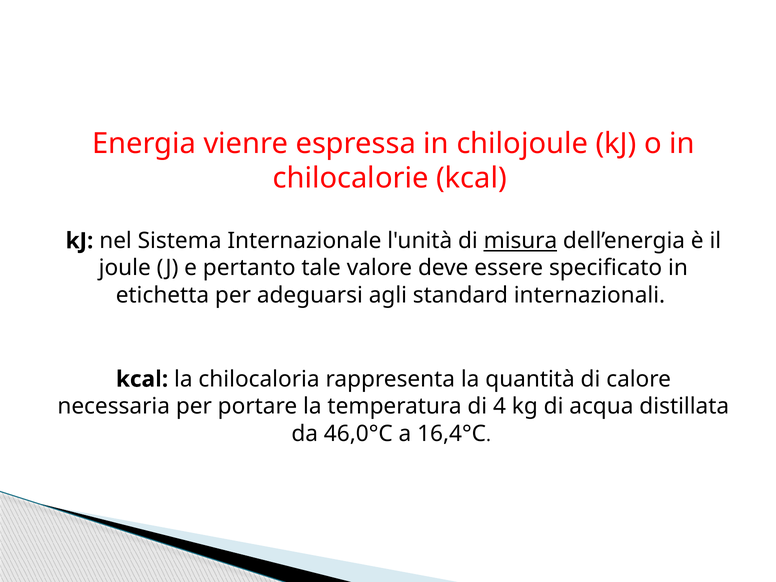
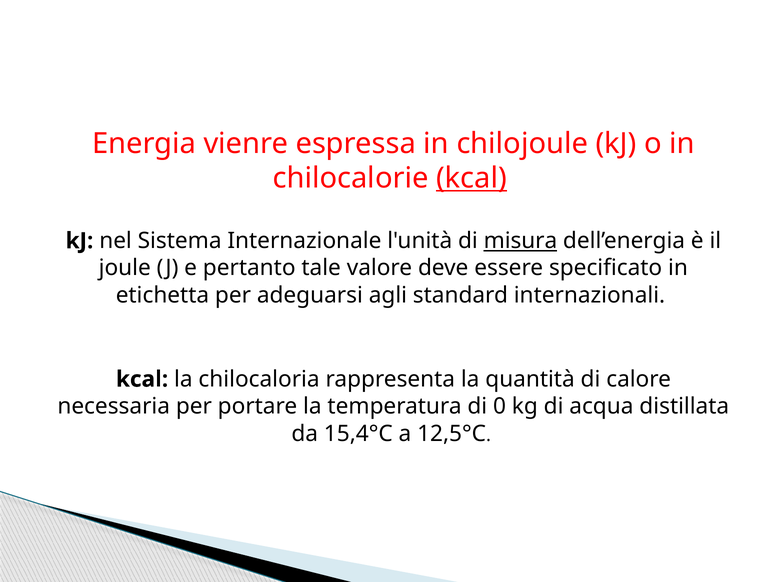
kcal underline: none -> present (472, 178)
4: 4 -> 0 (500, 406)
46,0°C: 46,0°C -> 15,4°C (358, 434)
16,4°C: 16,4°C -> 12,5°C (452, 434)
